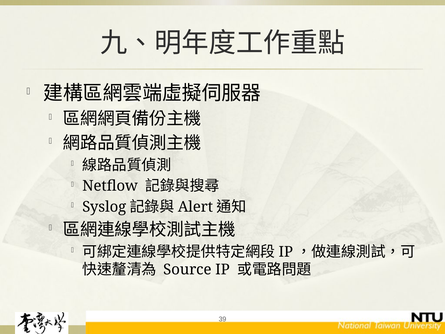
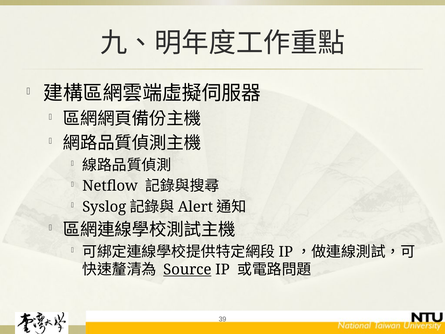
Source underline: none -> present (187, 269)
